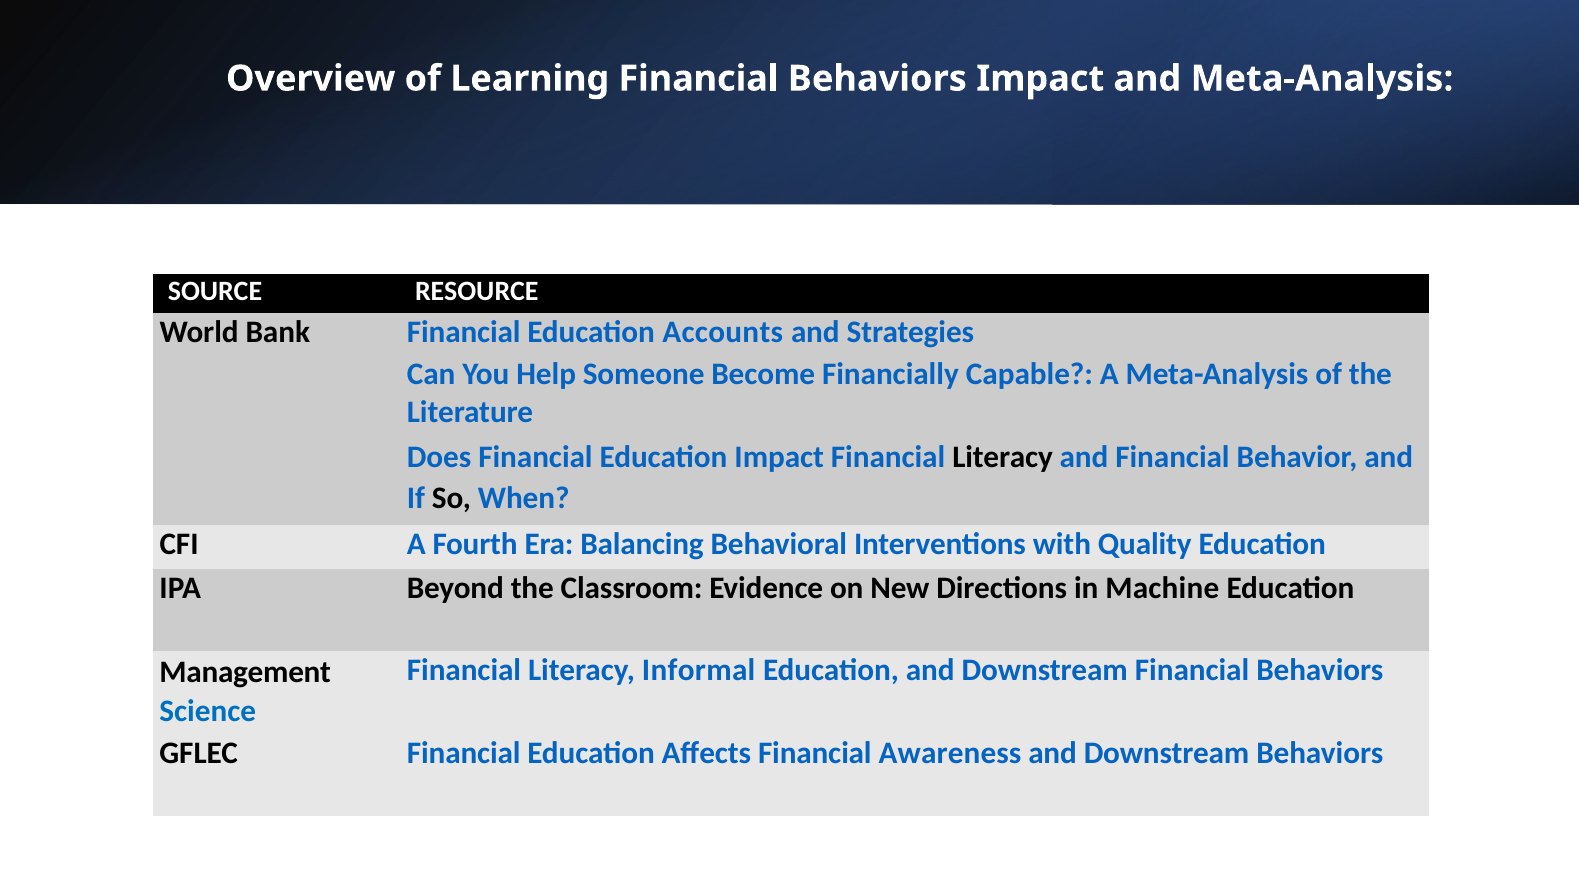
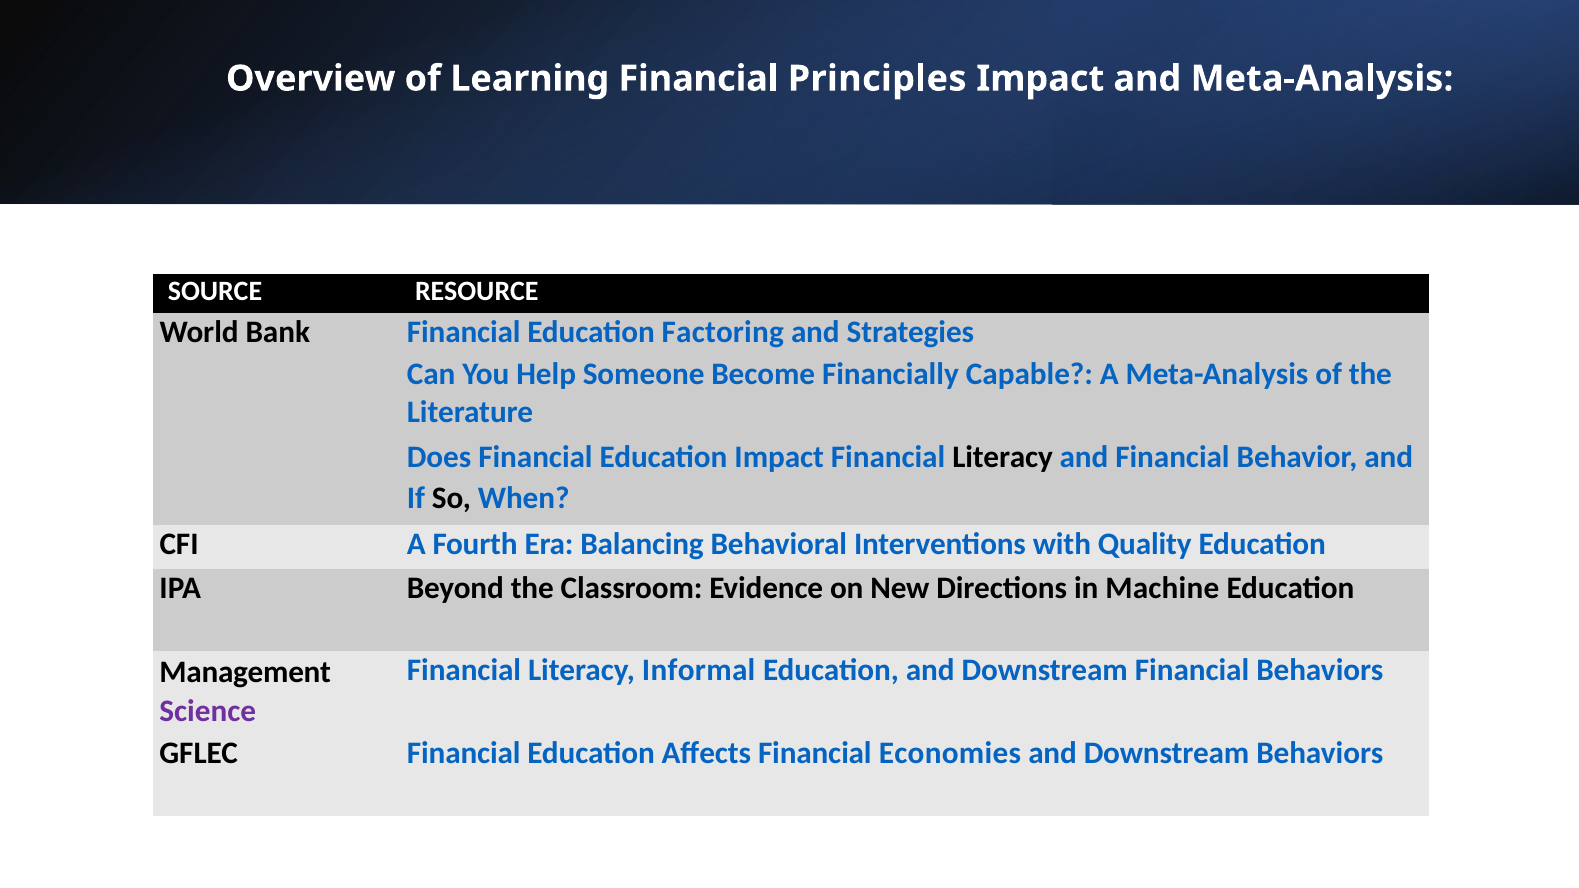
Behaviors: Behaviors -> Principles (877, 79)
Accounts: Accounts -> Factoring (723, 332)
Science colour: blue -> purple (208, 711)
Awareness: Awareness -> Economies (950, 753)
